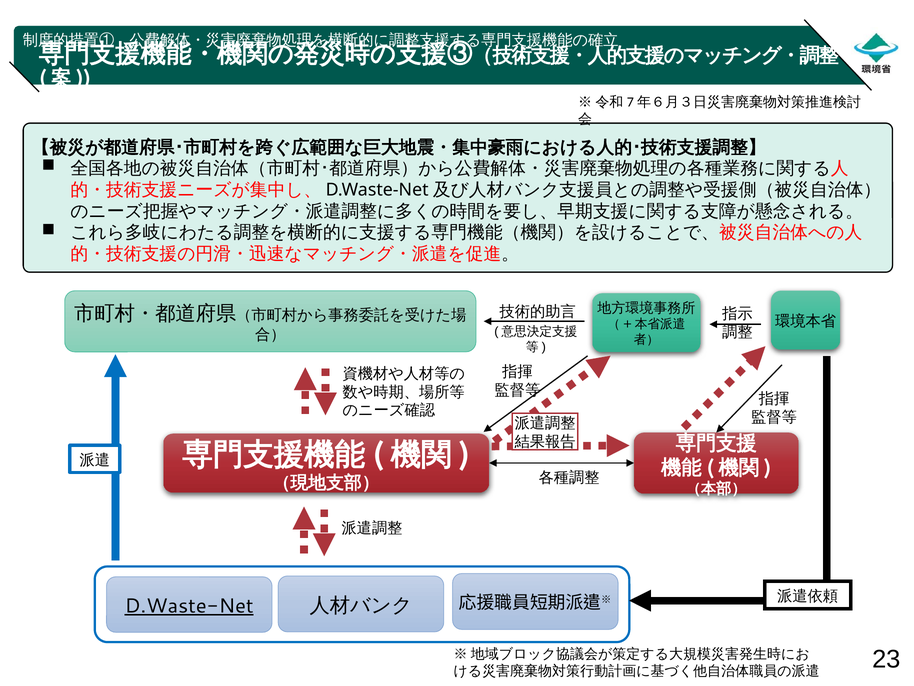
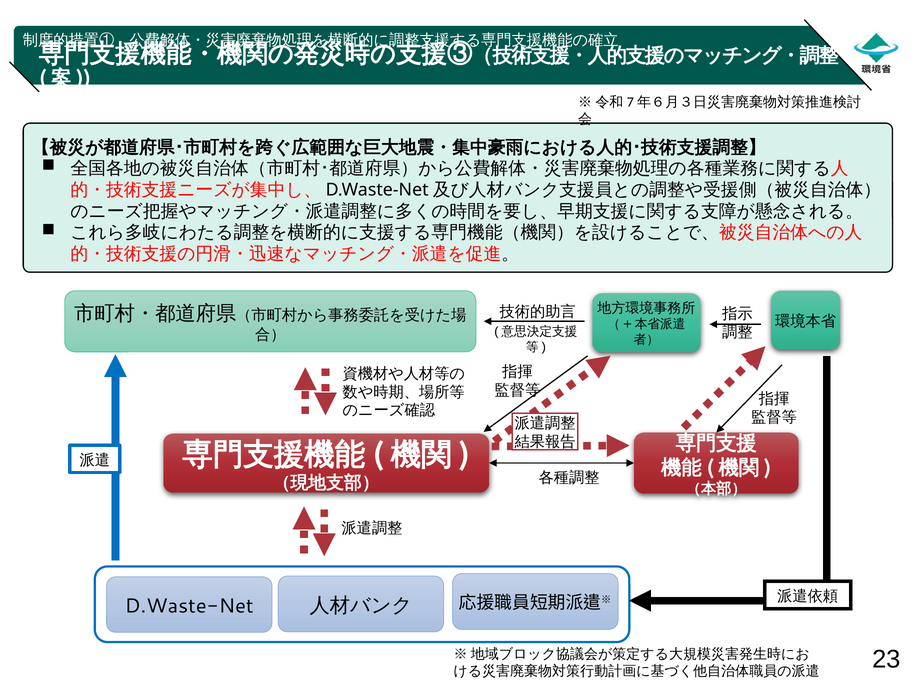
D.Waste-Net underline: present -> none (189, 606)
